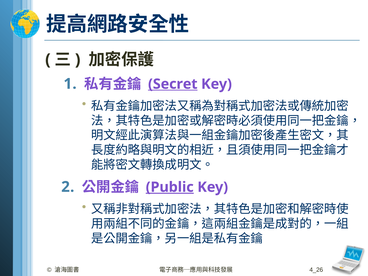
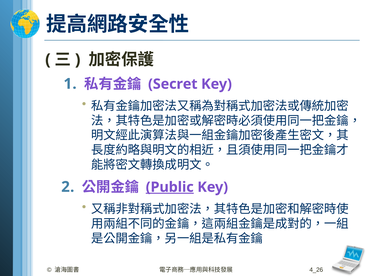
Secret underline: present -> none (173, 84)
